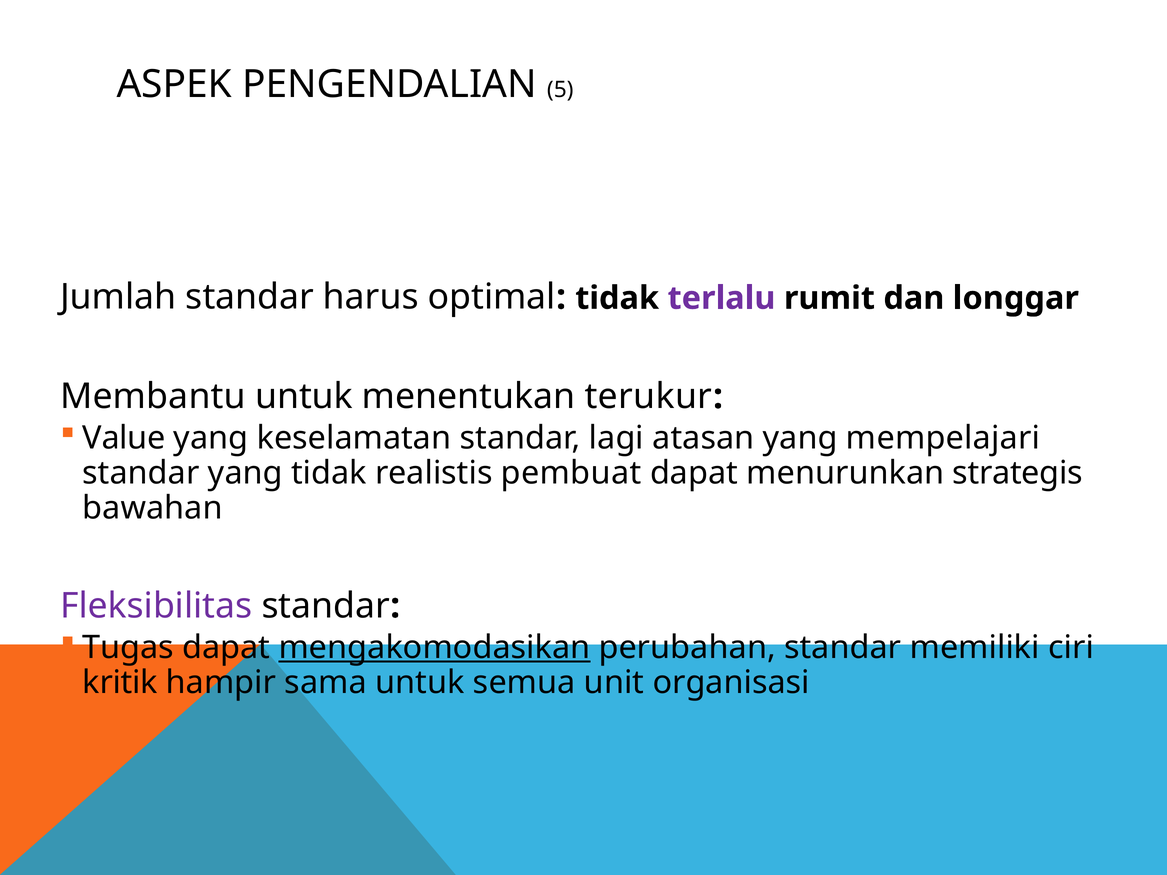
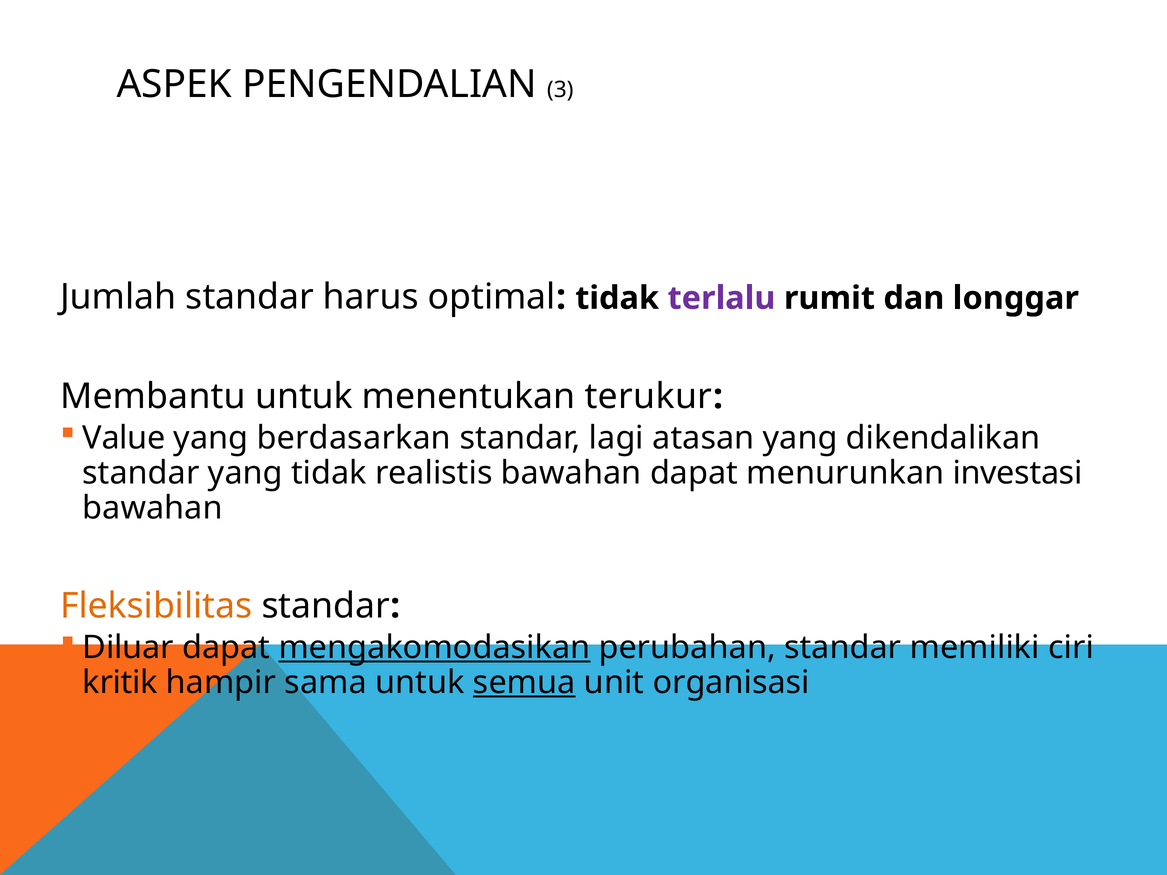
5: 5 -> 3 (560, 90)
keselamatan: keselamatan -> berdasarkan (354, 438)
mempelajari: mempelajari -> dikendalikan (943, 438)
realistis pembuat: pembuat -> bawahan (571, 473)
strategis: strategis -> investasi (1018, 473)
Fleksibilitas colour: purple -> orange (156, 606)
Tugas: Tugas -> Diluar (128, 648)
semua underline: none -> present (524, 683)
